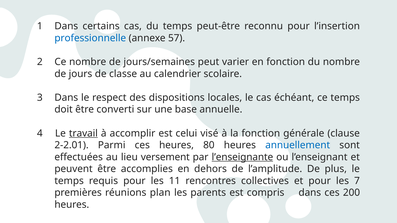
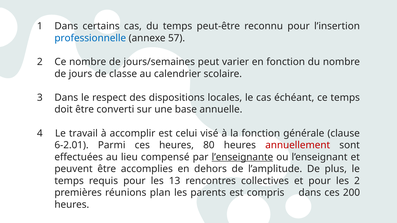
travail underline: present -> none (83, 133)
2-2.01: 2-2.01 -> 6-2.01 (72, 145)
annuellement colour: blue -> red (298, 145)
versement: versement -> compensé (165, 157)
11: 11 -> 13 (175, 181)
les 7: 7 -> 2 (357, 181)
